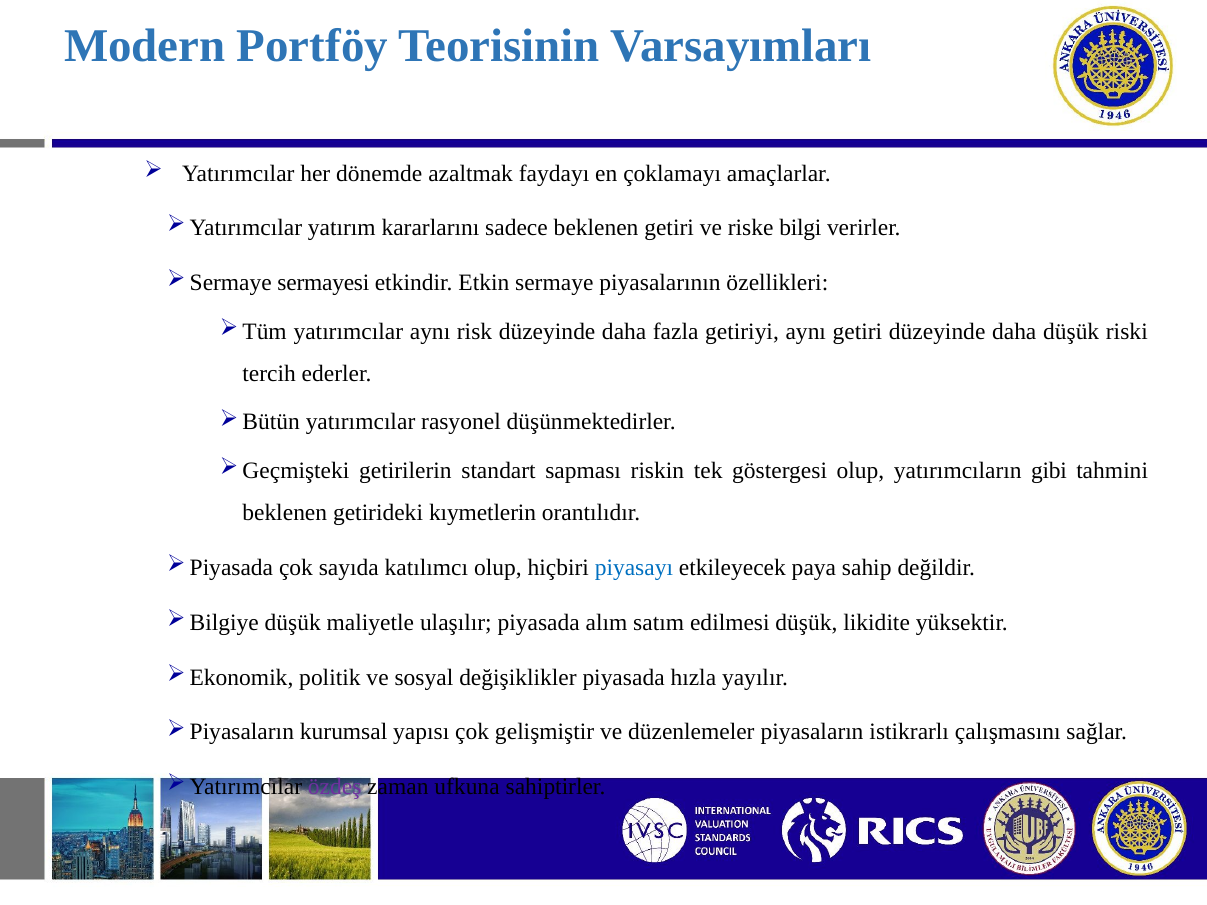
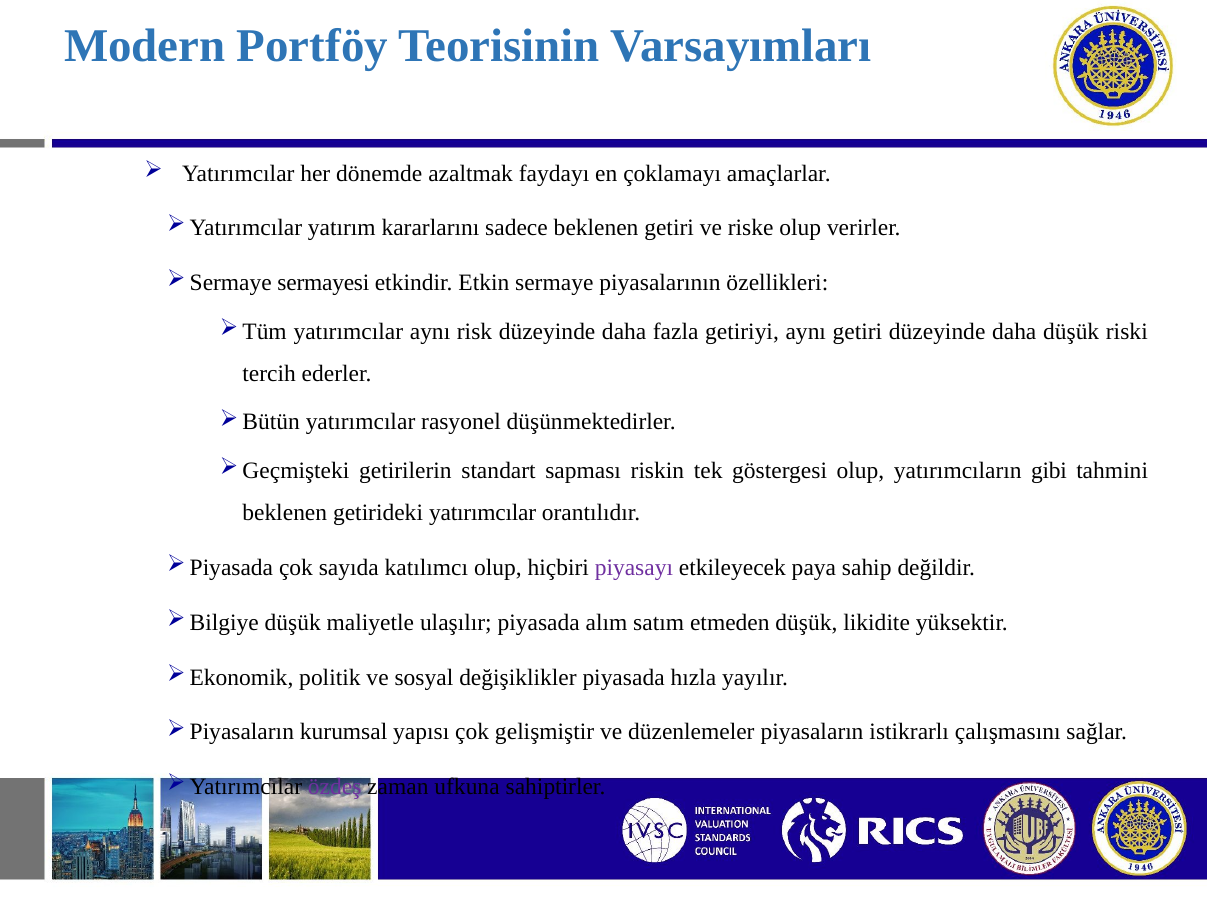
riske bilgi: bilgi -> olup (800, 228)
getirideki kıymetlerin: kıymetlerin -> yatırımcılar (483, 513)
piyasayı colour: blue -> purple (634, 568)
edilmesi: edilmesi -> etmeden (730, 623)
